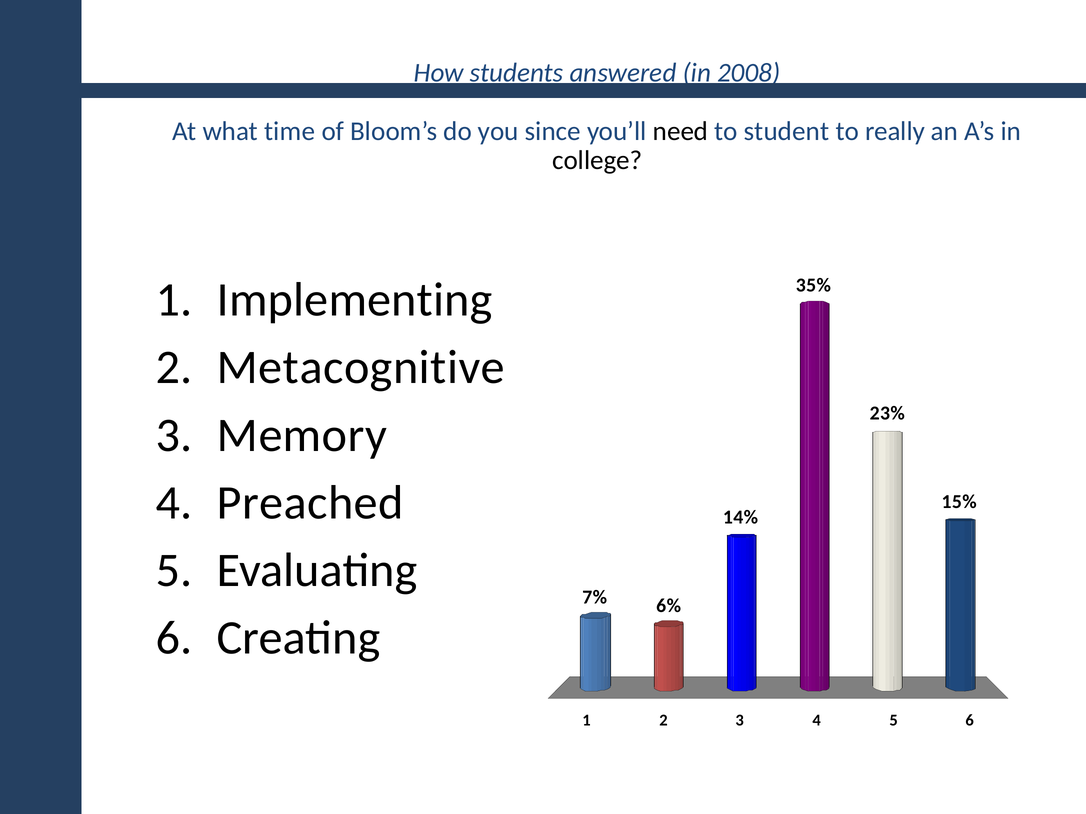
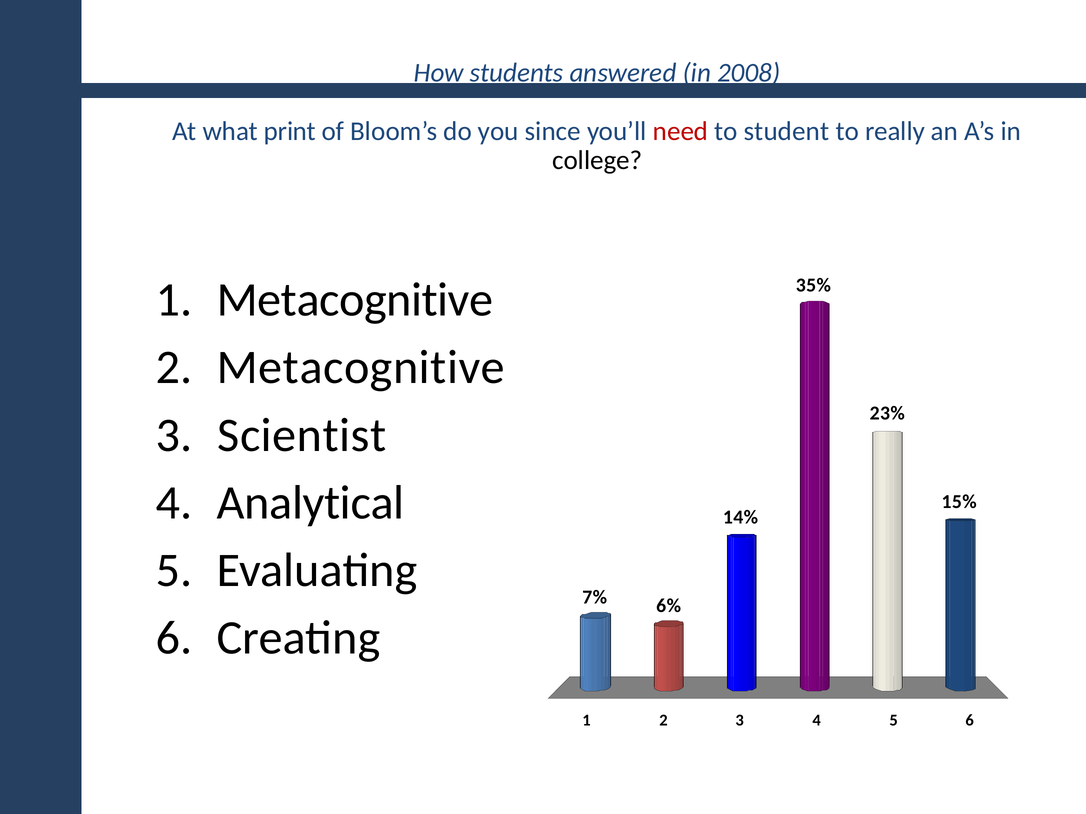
time: time -> print (290, 131)
need colour: black -> red (681, 131)
Implementing: Implementing -> Metacognitive (355, 300)
Memory: Memory -> Scientist (302, 435)
Preached: Preached -> Analytical (311, 503)
